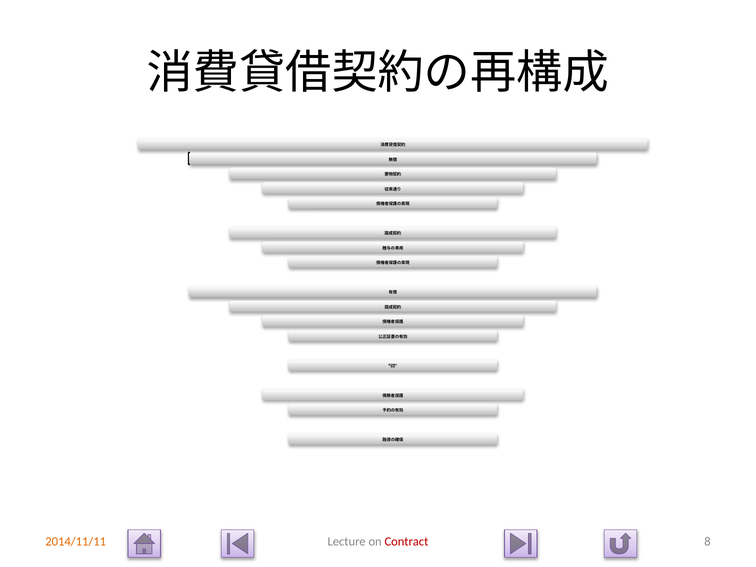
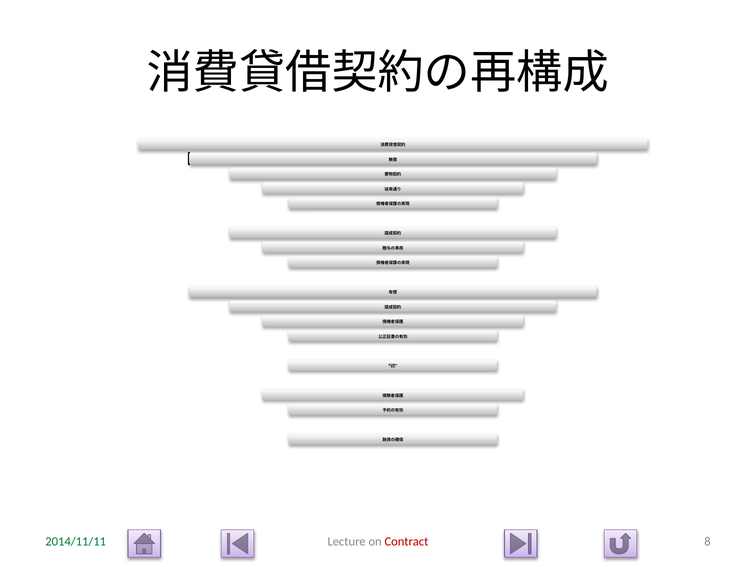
2014/11/11 colour: orange -> green (76, 541)
